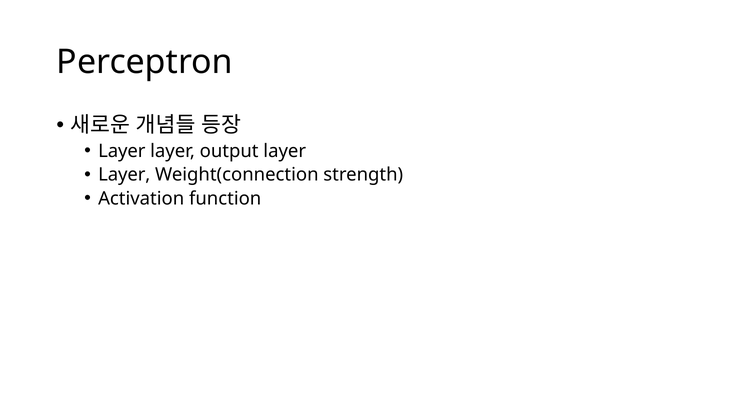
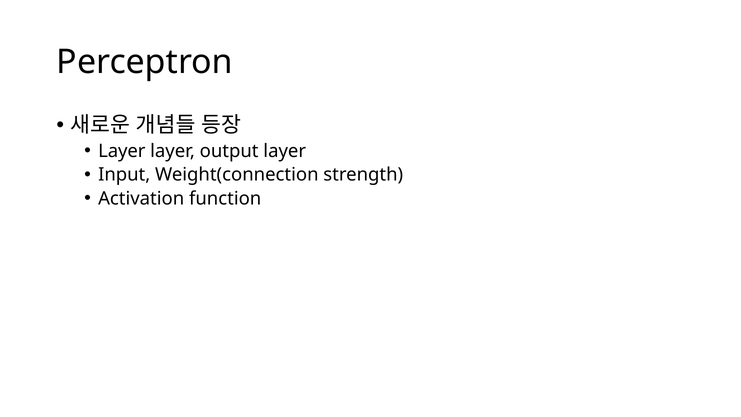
Layer: Layer -> Input (124, 175)
